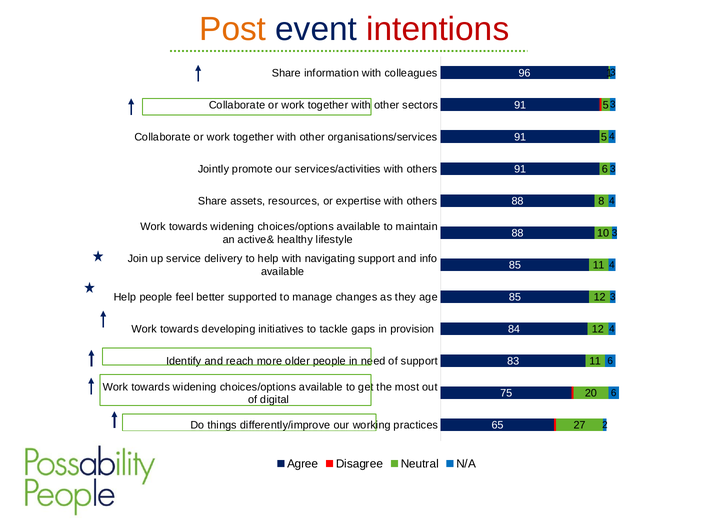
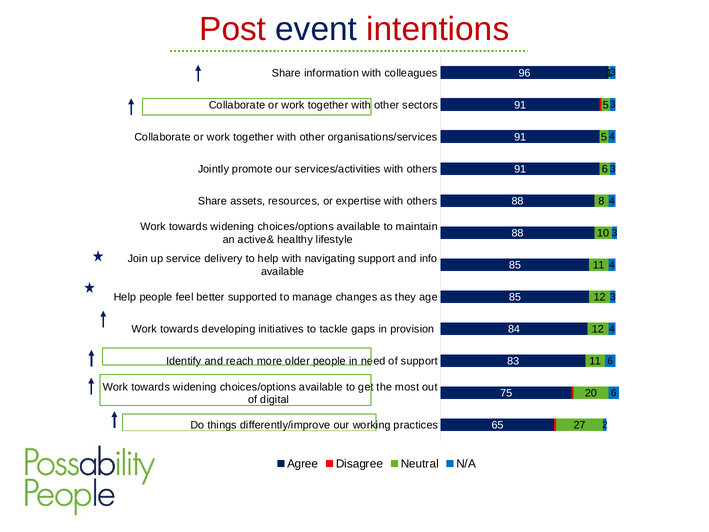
Post colour: orange -> red (233, 29)
